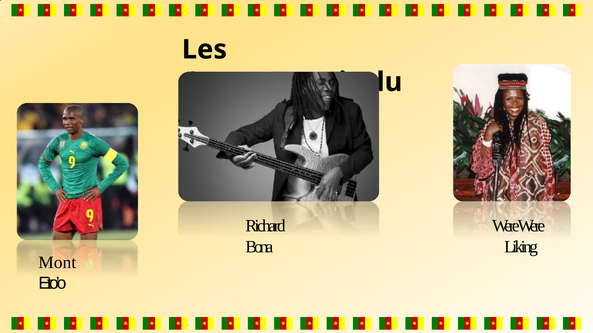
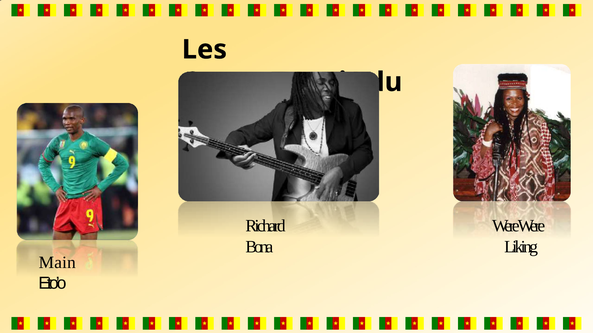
Mont: Mont -> Main (57, 263)
